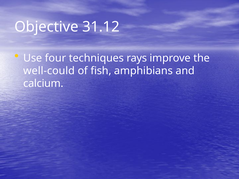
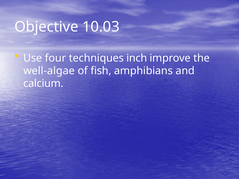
31.12: 31.12 -> 10.03 (101, 27)
rays: rays -> inch (137, 58)
well-could: well-could -> well-algae (49, 71)
